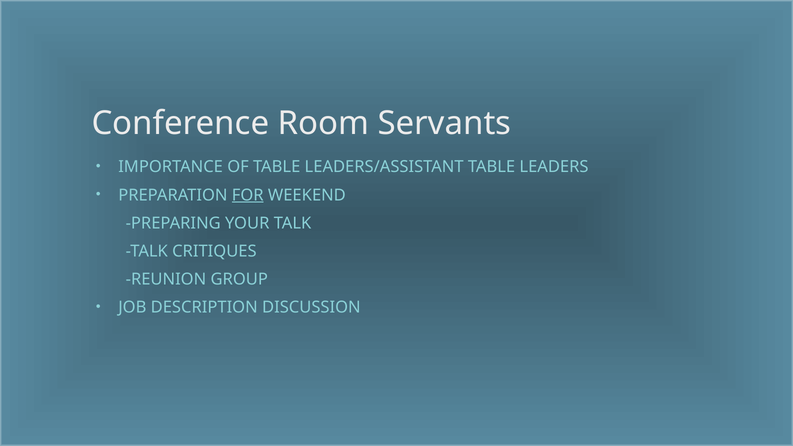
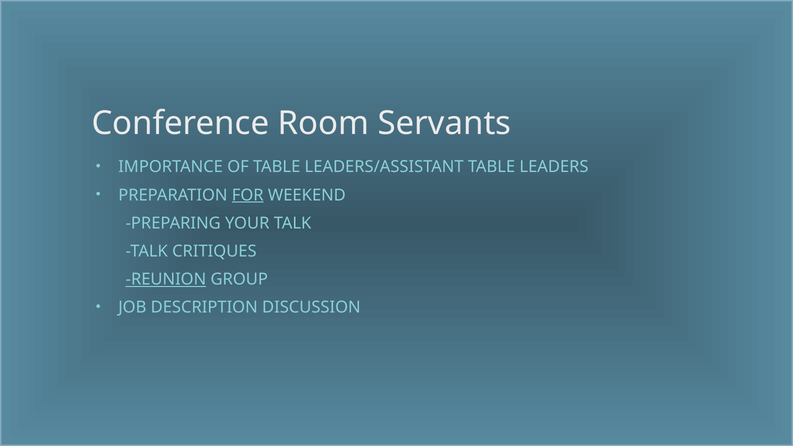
REUNION underline: none -> present (166, 279)
